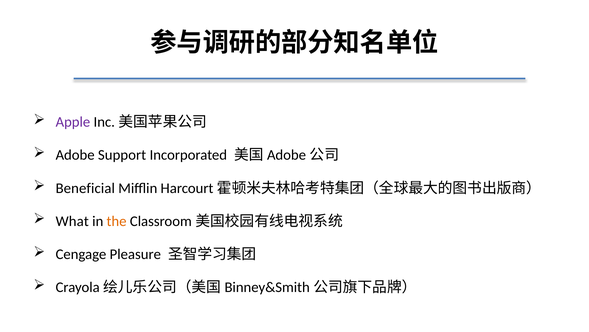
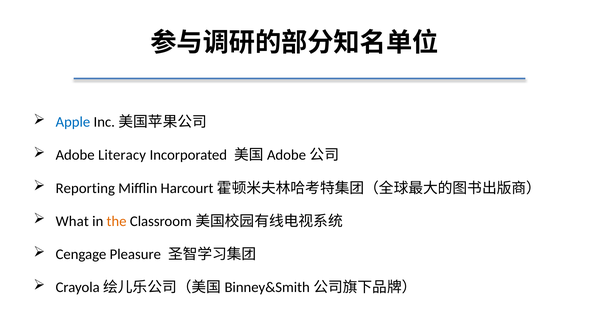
Apple colour: purple -> blue (73, 122)
Support: Support -> Literacy (122, 155)
Beneficial: Beneficial -> Reporting (85, 188)
